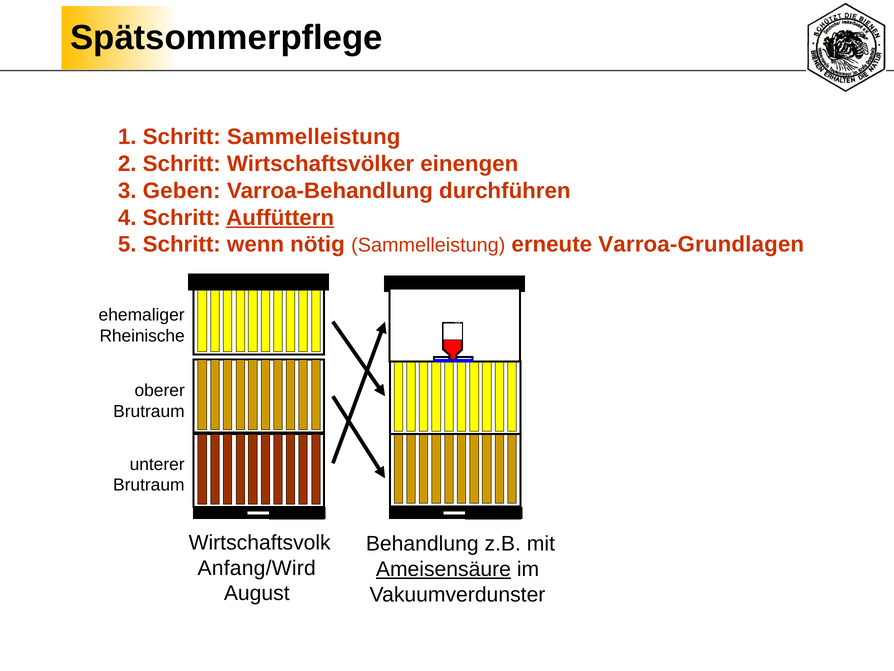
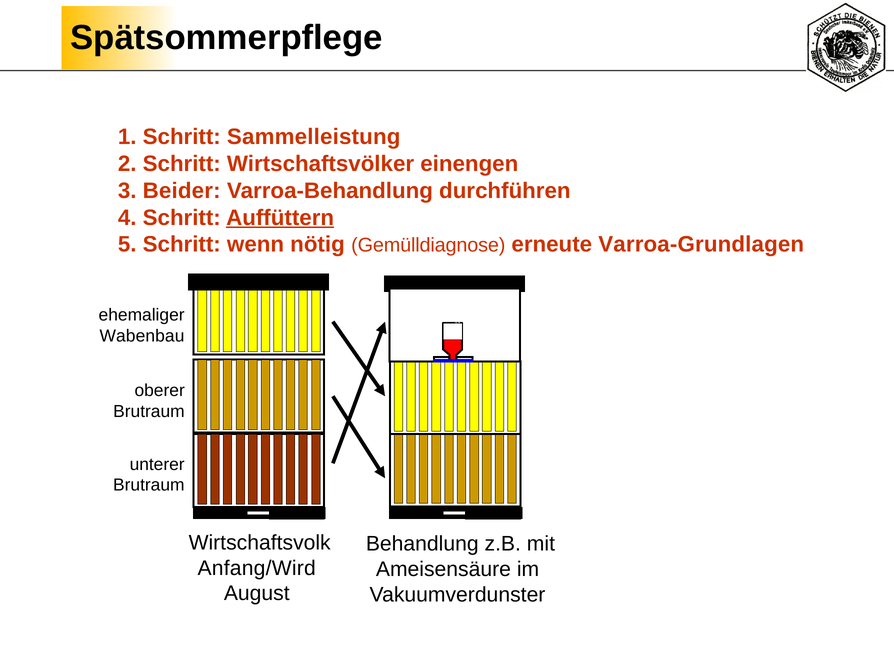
Geben: Geben -> Beider (182, 191)
nötig Sammelleistung: Sammelleistung -> Gemülldiagnose (428, 245)
Rheinische: Rheinische -> Wabenbau (142, 336)
Ameisensäure underline: present -> none (443, 569)
